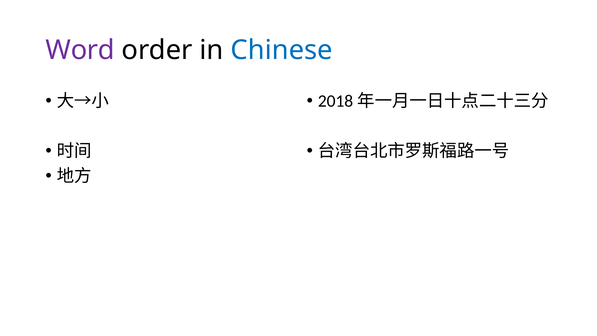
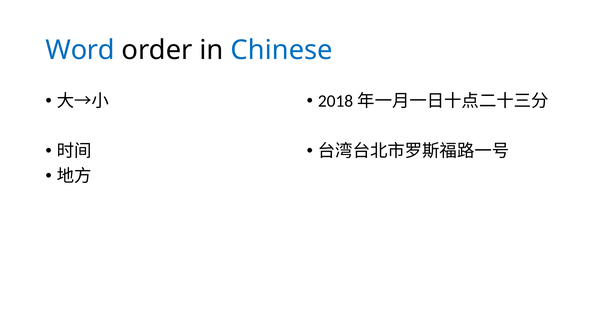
Word colour: purple -> blue (80, 50)
